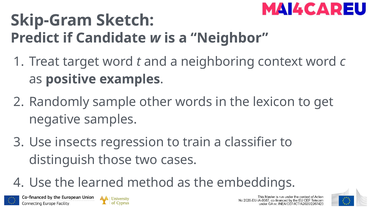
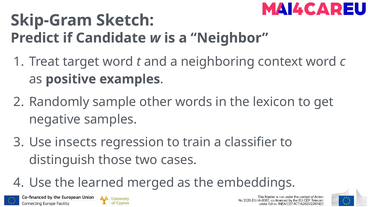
method: method -> merged (151, 183)
